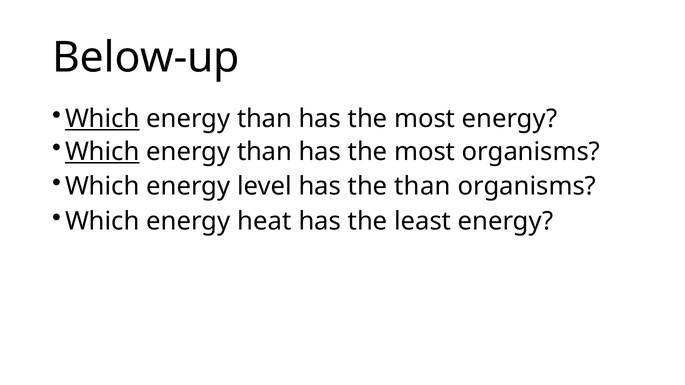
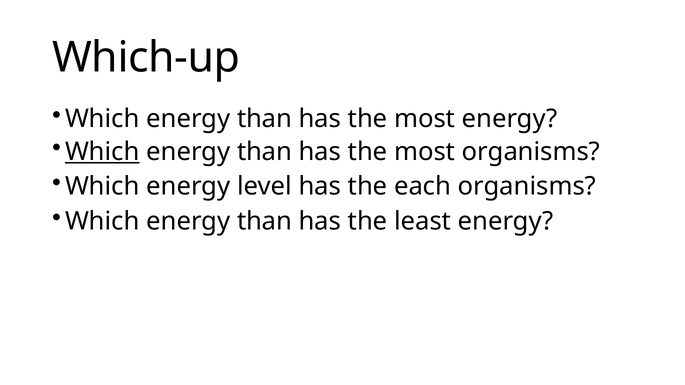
Below-up: Below-up -> Which-up (146, 57)
Which underline: present -> none (102, 119)
the than: than -> each (423, 187)
heat: heat -> than (265, 222)
